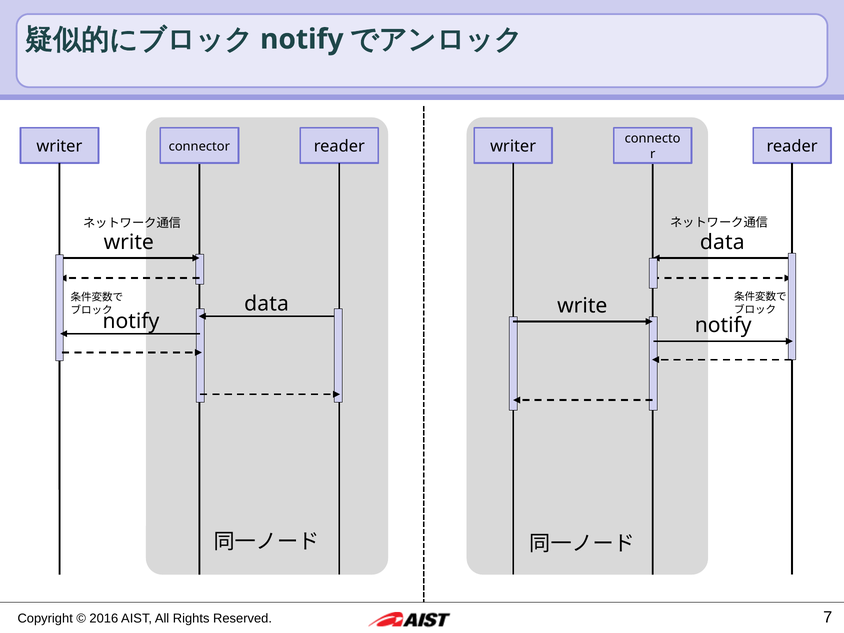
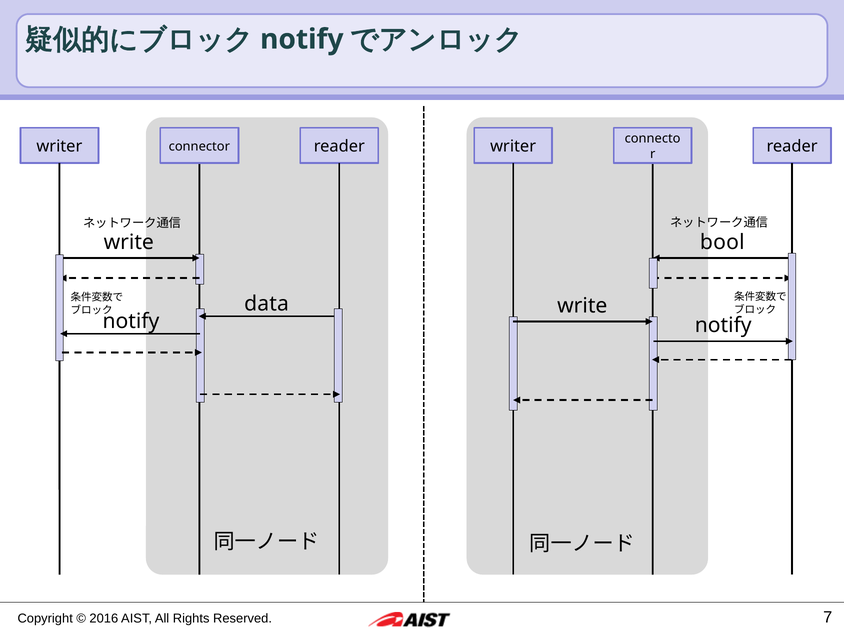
data: data -> bool (722, 242)
